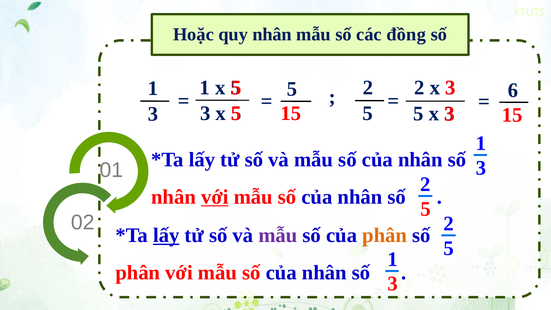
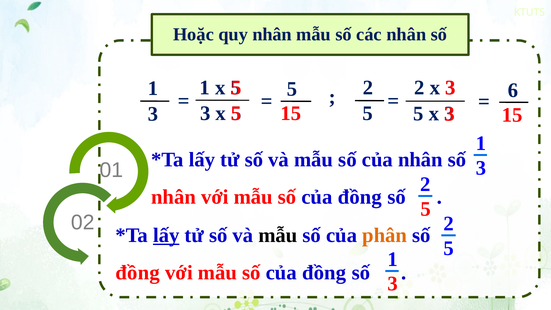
các đồng: đồng -> nhân (406, 34)
với underline: present -> none (215, 197)
nhân: nhân -> đồng (360, 197)
mẫu colour: purple -> black (278, 235)
phân: phân -> đồng (138, 273)
nhân: nhân -> đồng (324, 273)
